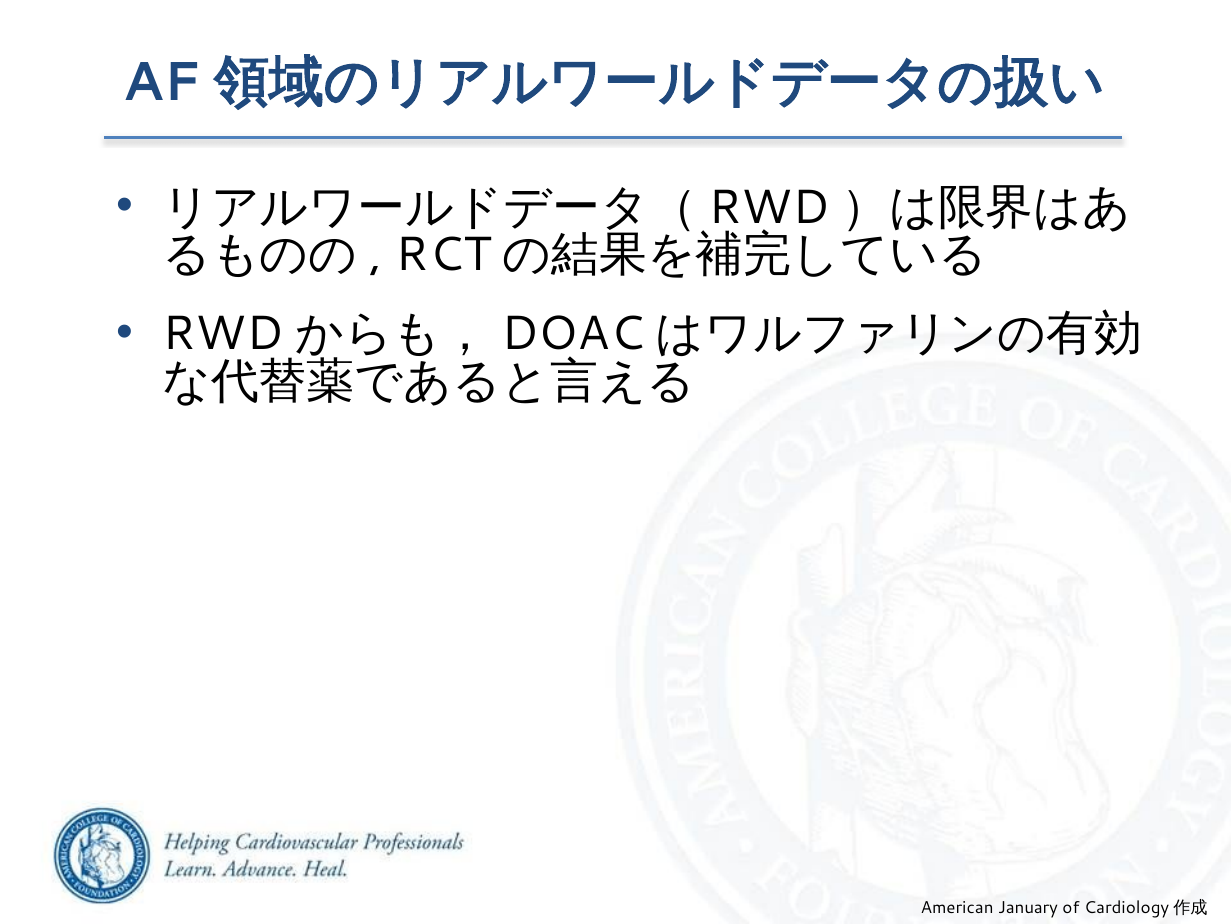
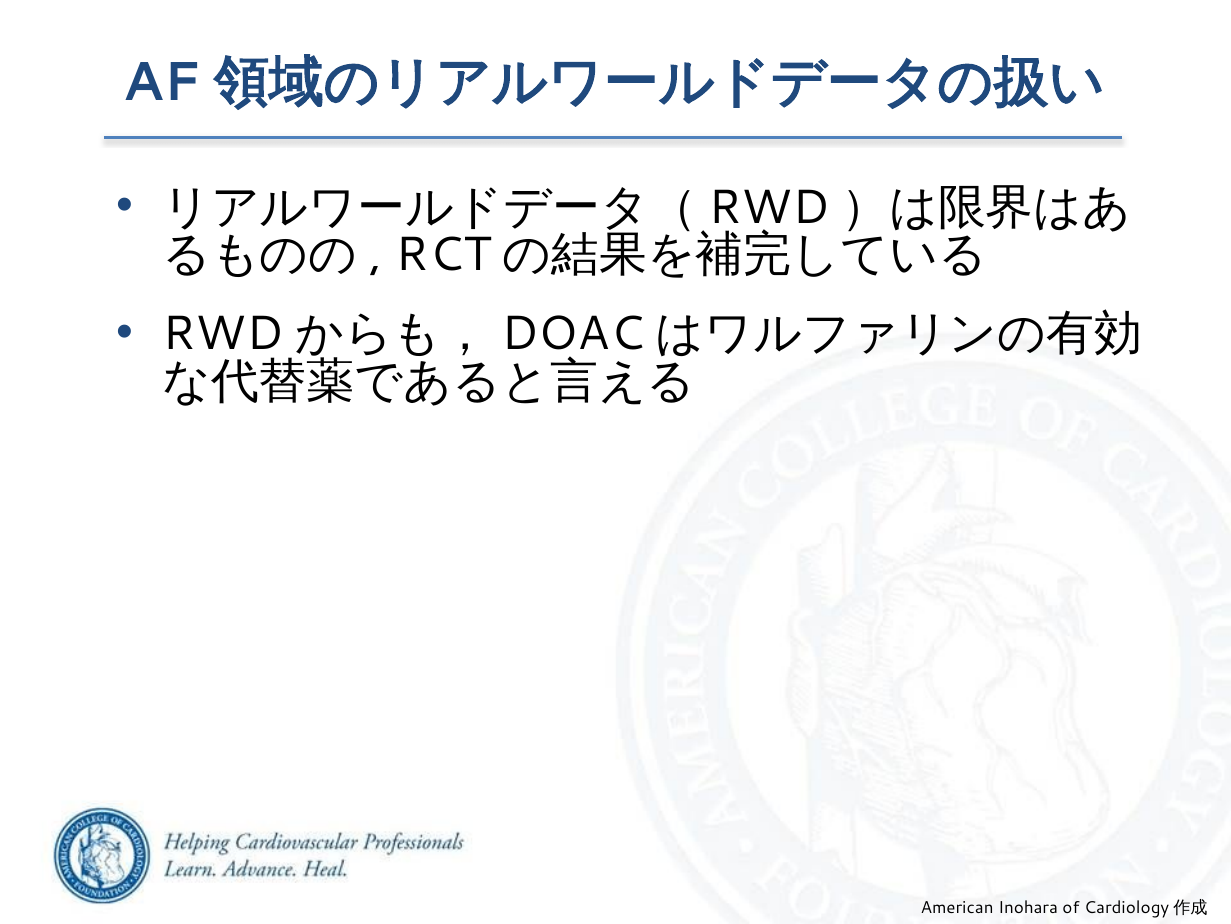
January: January -> Inohara (1028, 907)
